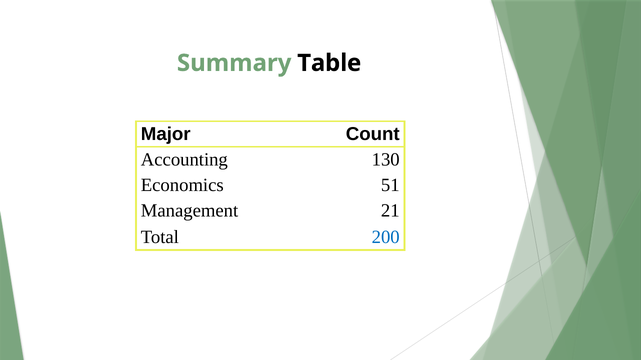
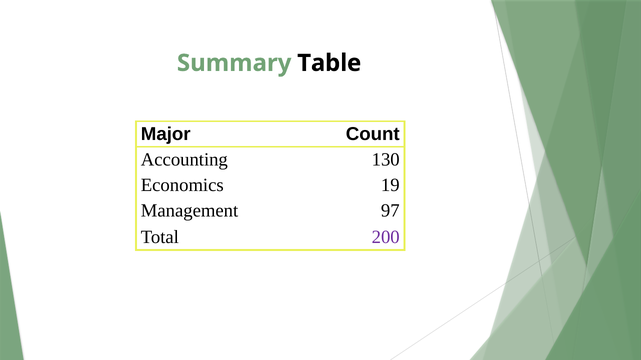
51: 51 -> 19 (390, 185)
21: 21 -> 97 (390, 211)
200 colour: blue -> purple (386, 238)
